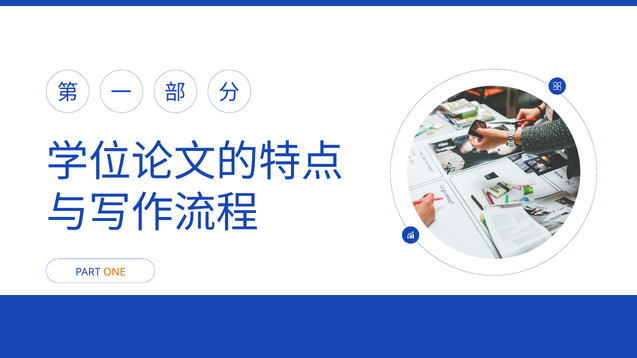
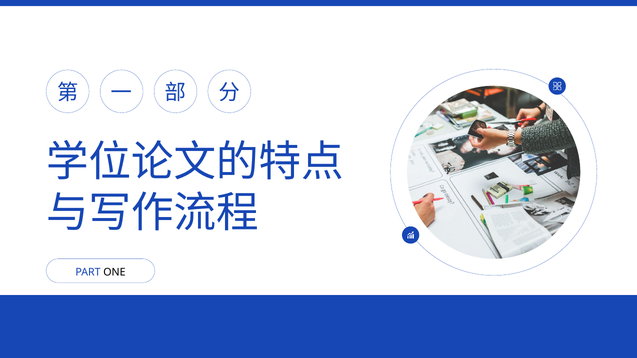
ONE colour: orange -> black (114, 272)
